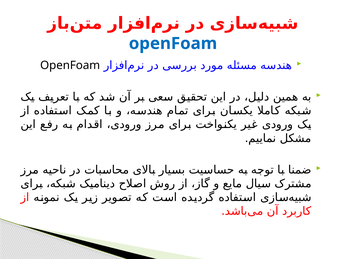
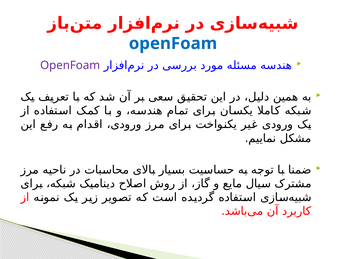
OpenFoam colour: black -> purple (70, 65)
